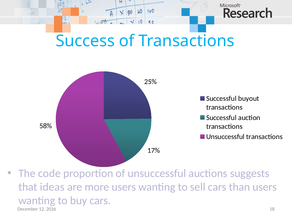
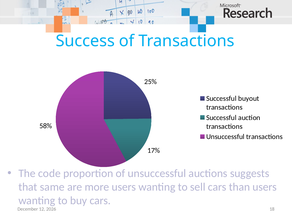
ideas: ideas -> same (52, 187)
